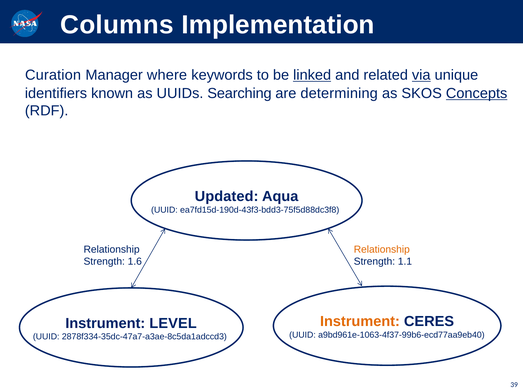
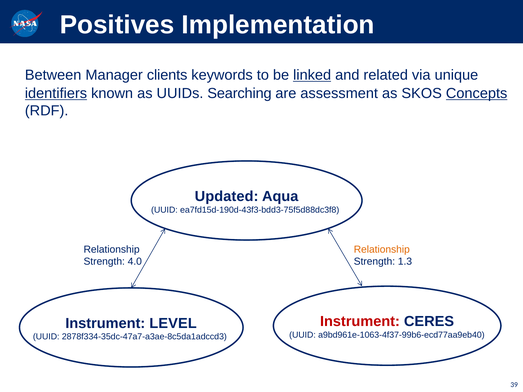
Columns: Columns -> Positives (117, 25)
Curation: Curation -> Between (53, 75)
where: where -> clients (167, 75)
via underline: present -> none (421, 75)
identifiers underline: none -> present (56, 93)
determining: determining -> assessment (339, 93)
1.6: 1.6 -> 4.0 (135, 262)
1.1: 1.1 -> 1.3 (405, 262)
Instrument colour: orange -> red (360, 322)
